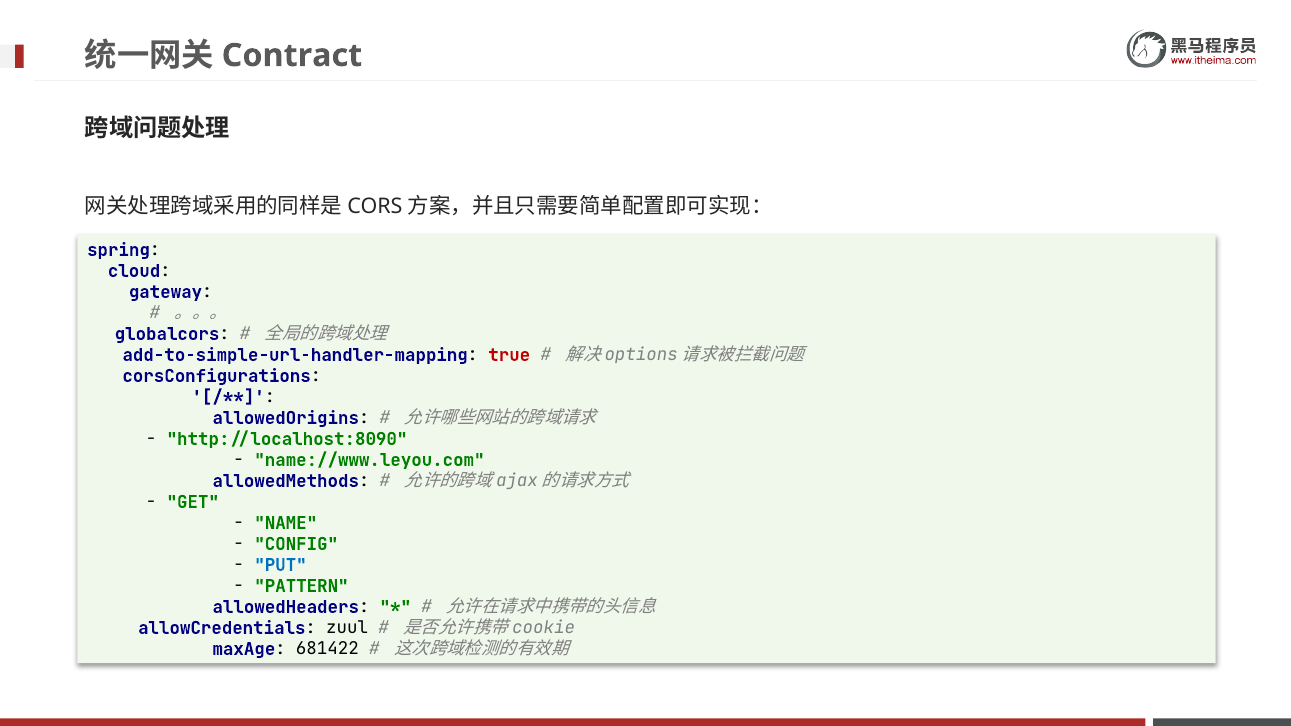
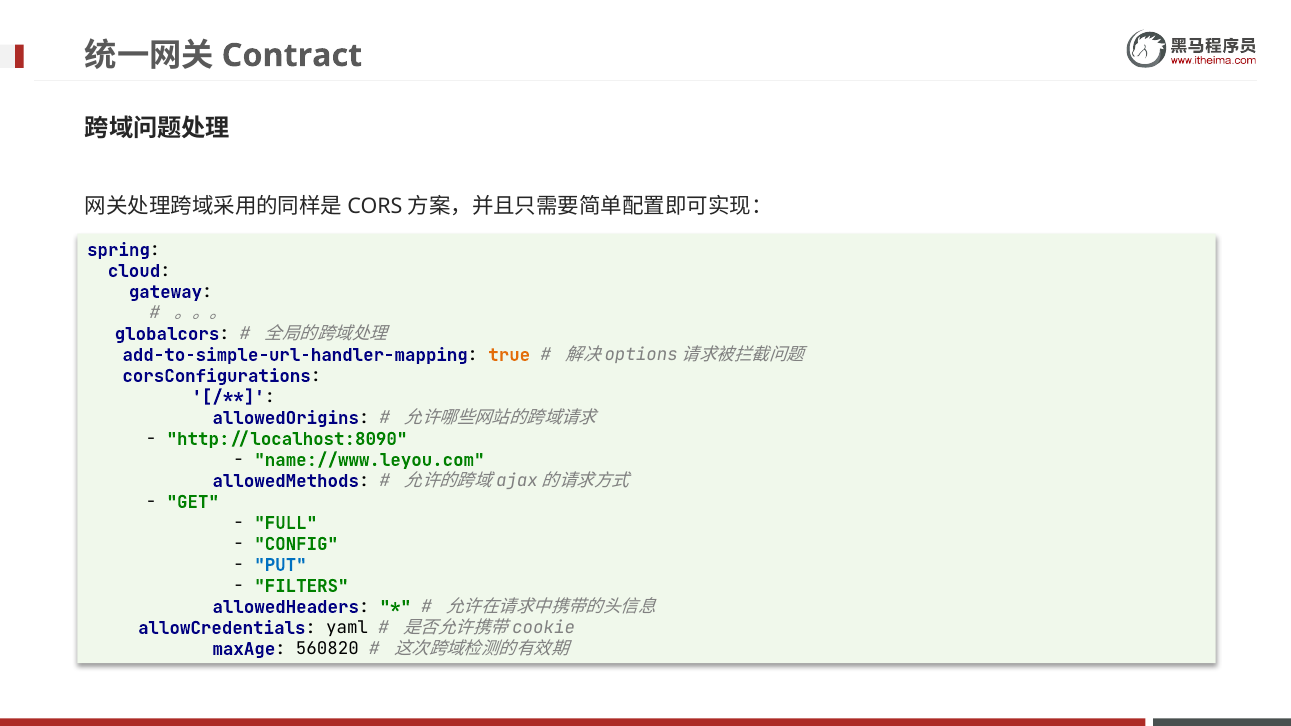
true colour: red -> orange (509, 355)
NAME: NAME -> FULL (286, 523)
PATTERN: PATTERN -> FILTERS (301, 586)
zuul: zuul -> yaml (347, 628)
681422: 681422 -> 560820 (327, 649)
